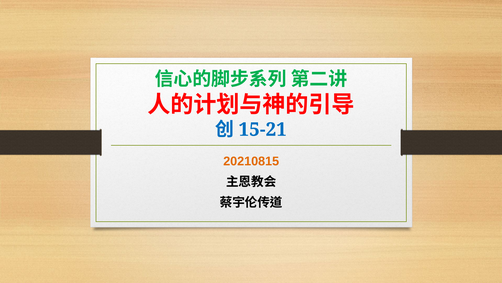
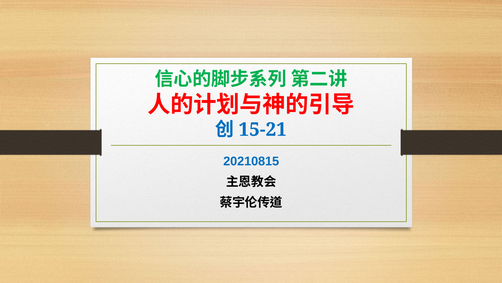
20210815 colour: orange -> blue (251, 161)
